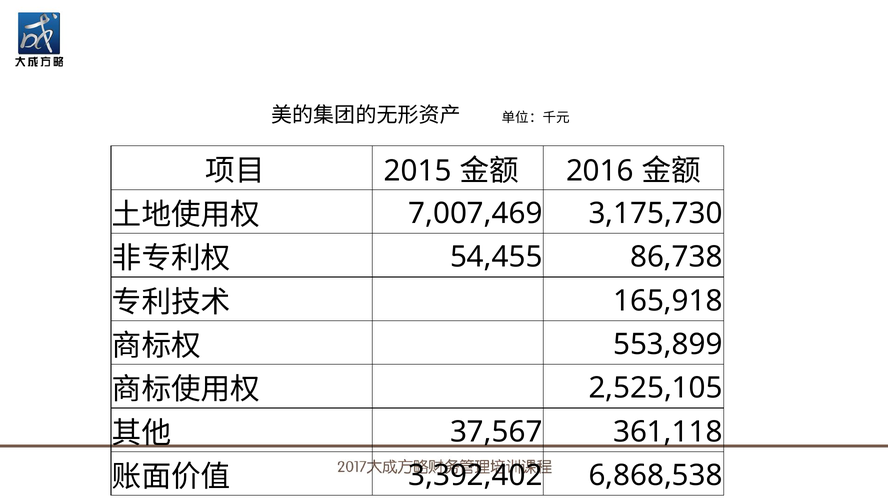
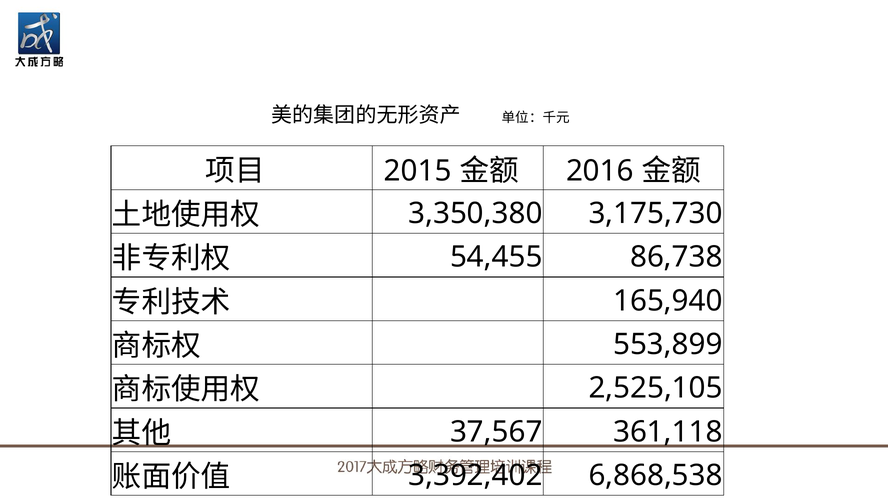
7,007,469: 7,007,469 -> 3,350,380 (475, 213)
165,918: 165,918 -> 165,940 (668, 301)
